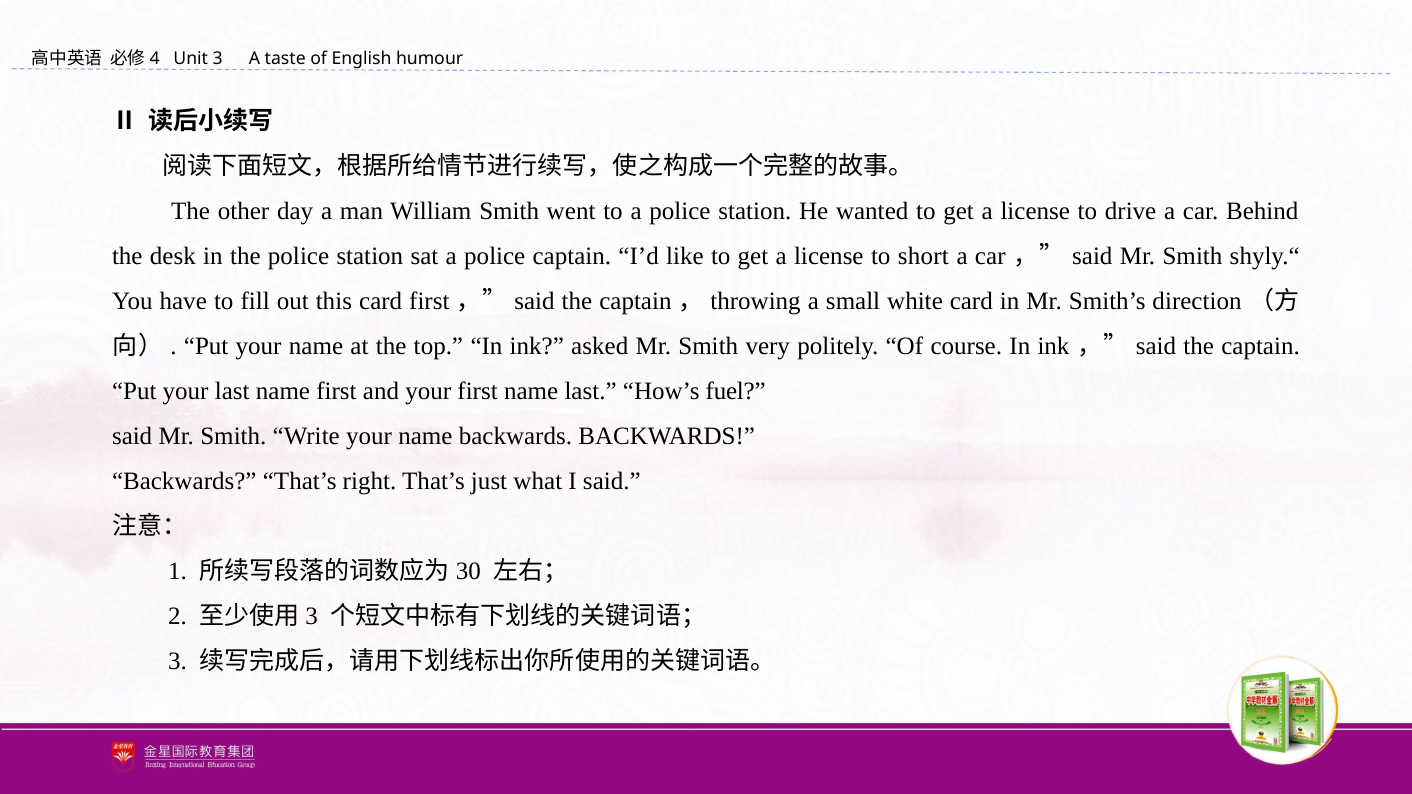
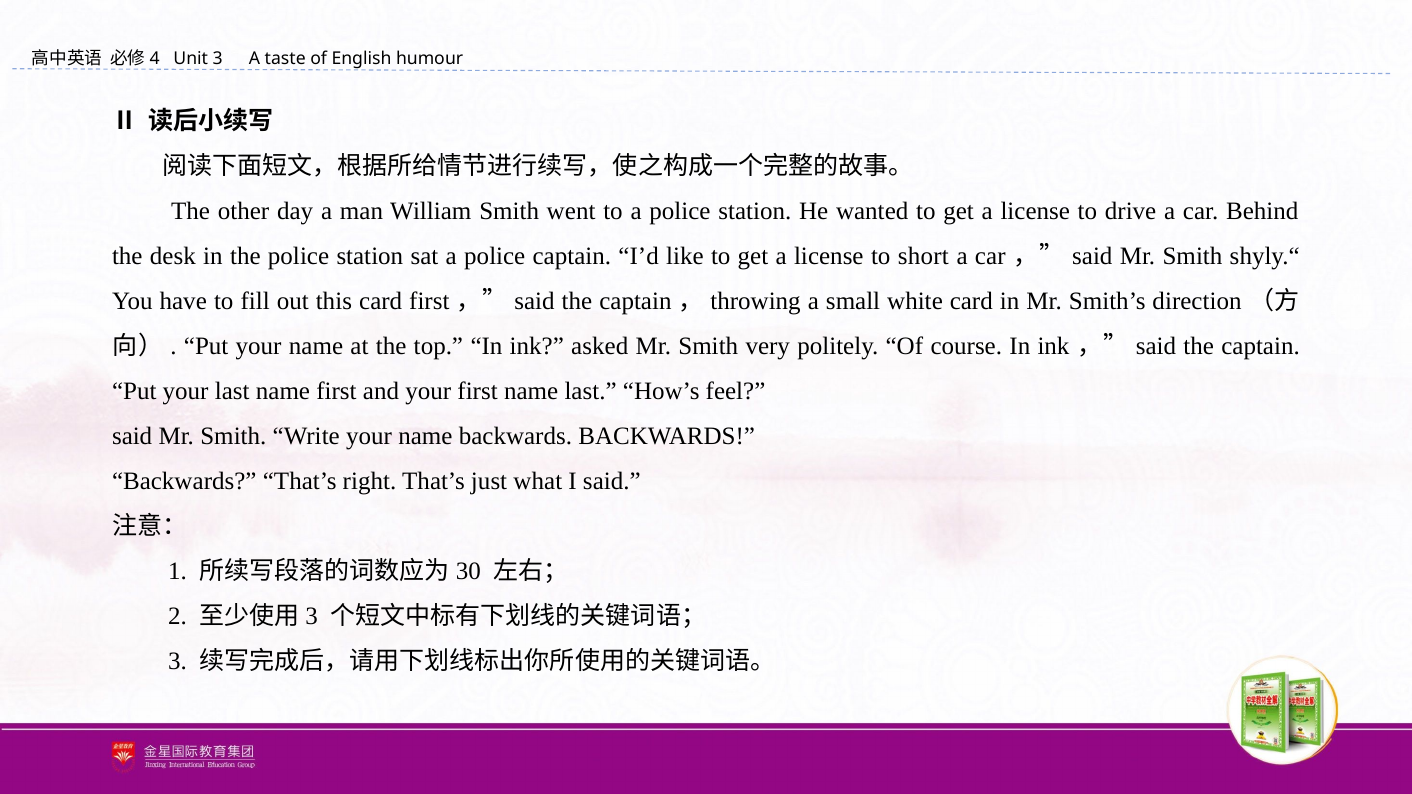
fuel: fuel -> feel (736, 392)
